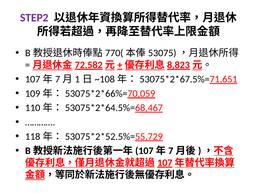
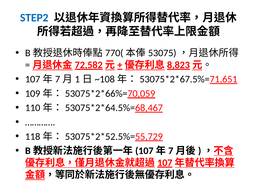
STEP2 colour: purple -> blue (34, 18)
